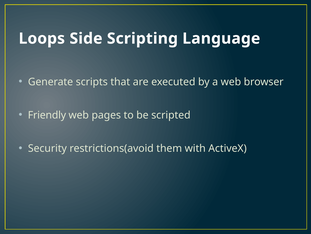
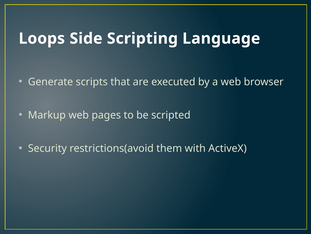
Friendly: Friendly -> Markup (47, 115)
